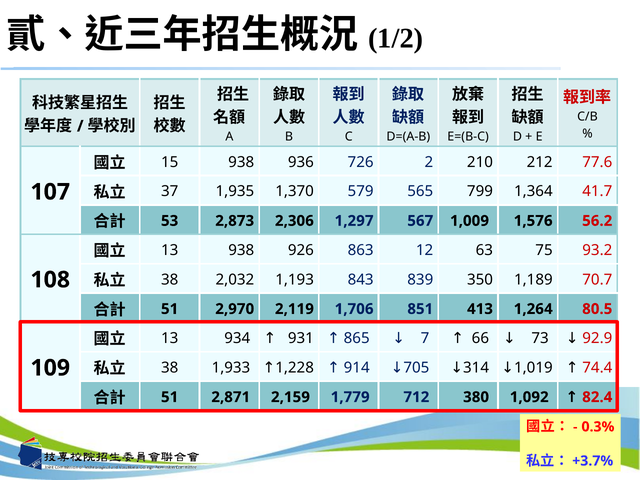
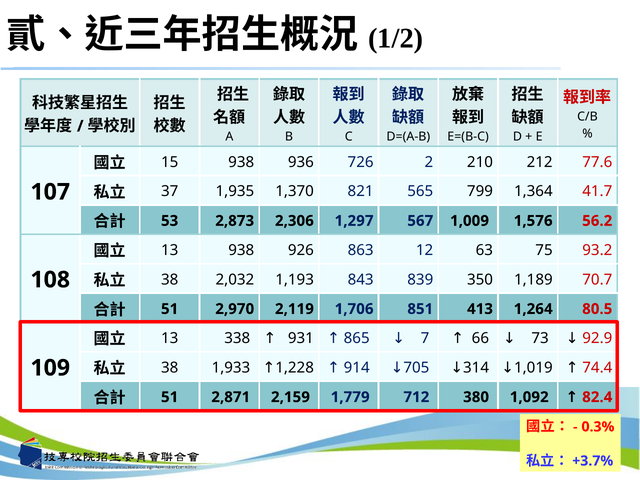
579: 579 -> 821 (361, 191)
934: 934 -> 338 (237, 338)
